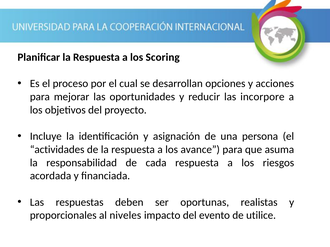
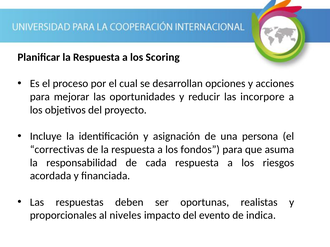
actividades: actividades -> correctivas (57, 150)
avance: avance -> fondos (200, 150)
utilice: utilice -> indica (261, 216)
